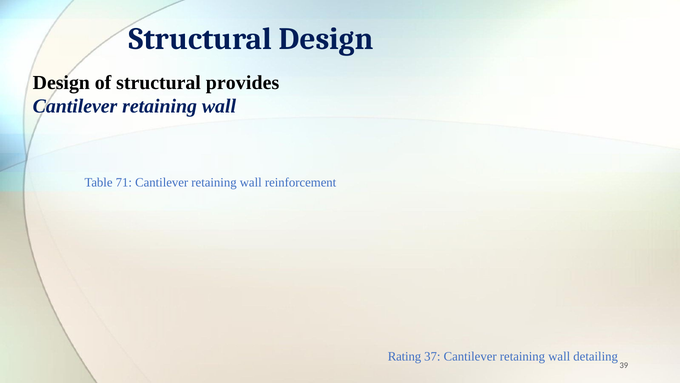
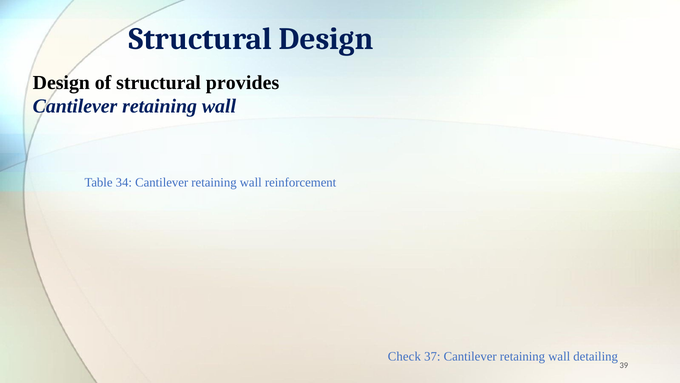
71: 71 -> 34 (124, 182)
Rating: Rating -> Check (404, 356)
